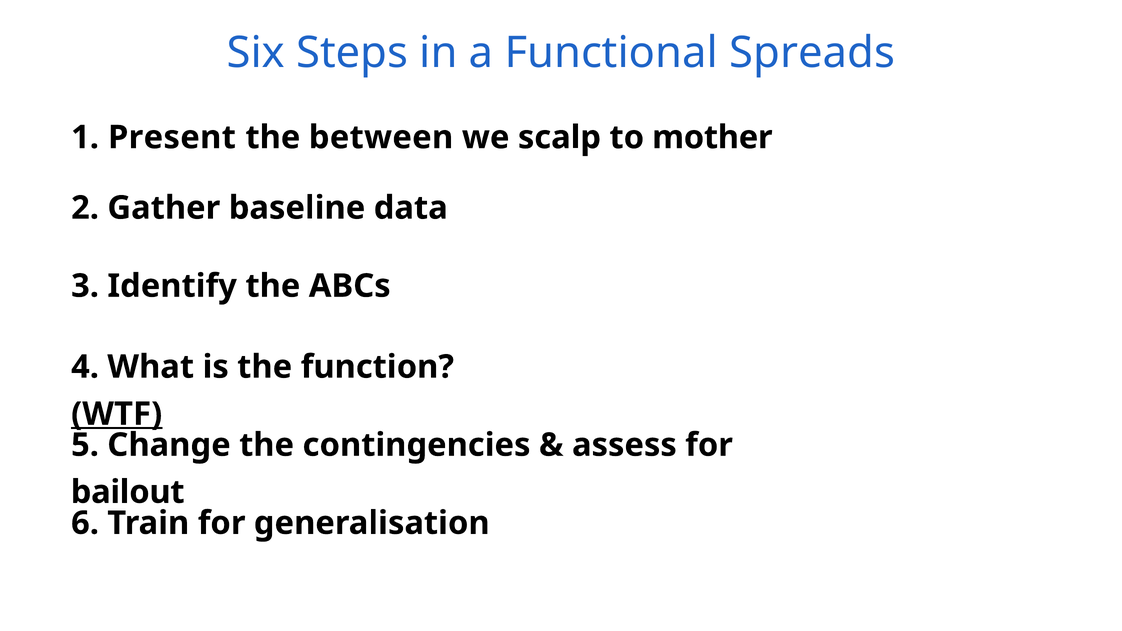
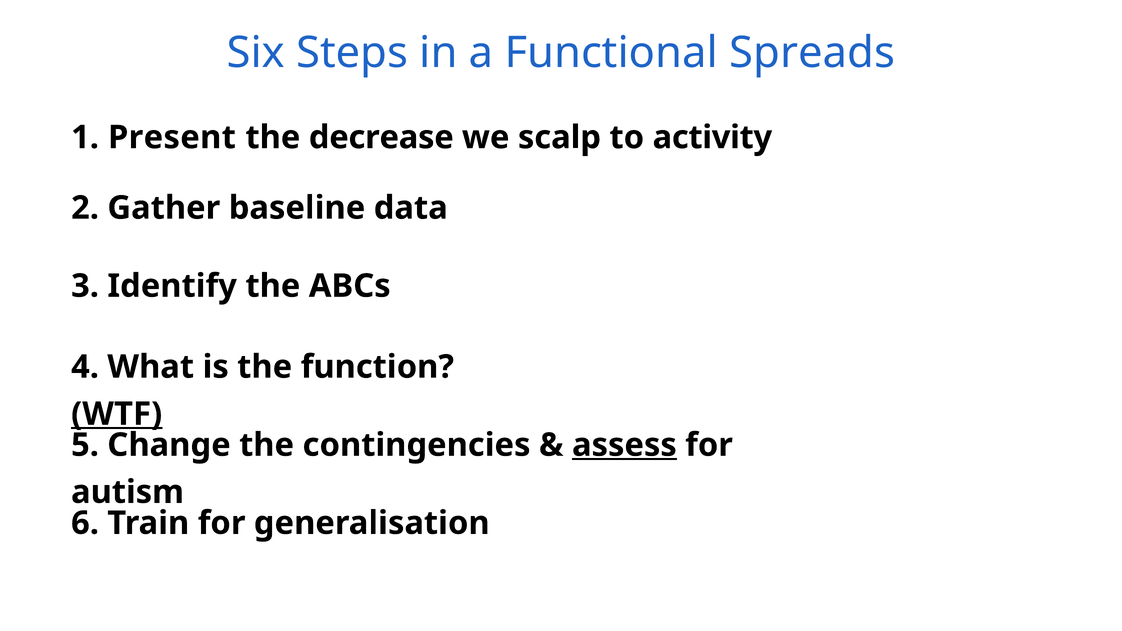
between: between -> decrease (381, 137)
mother: mother -> activity (712, 137)
assess underline: none -> present (624, 445)
bailout: bailout -> autism (128, 492)
